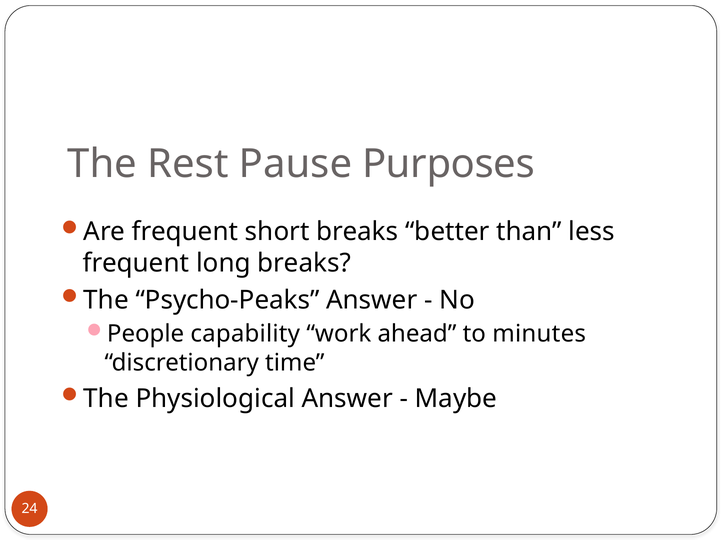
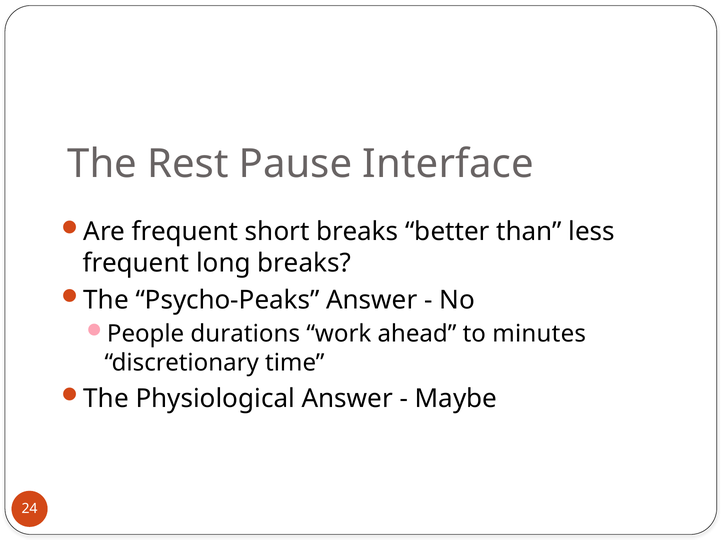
Purposes: Purposes -> Interface (448, 164)
capability: capability -> durations (245, 334)
